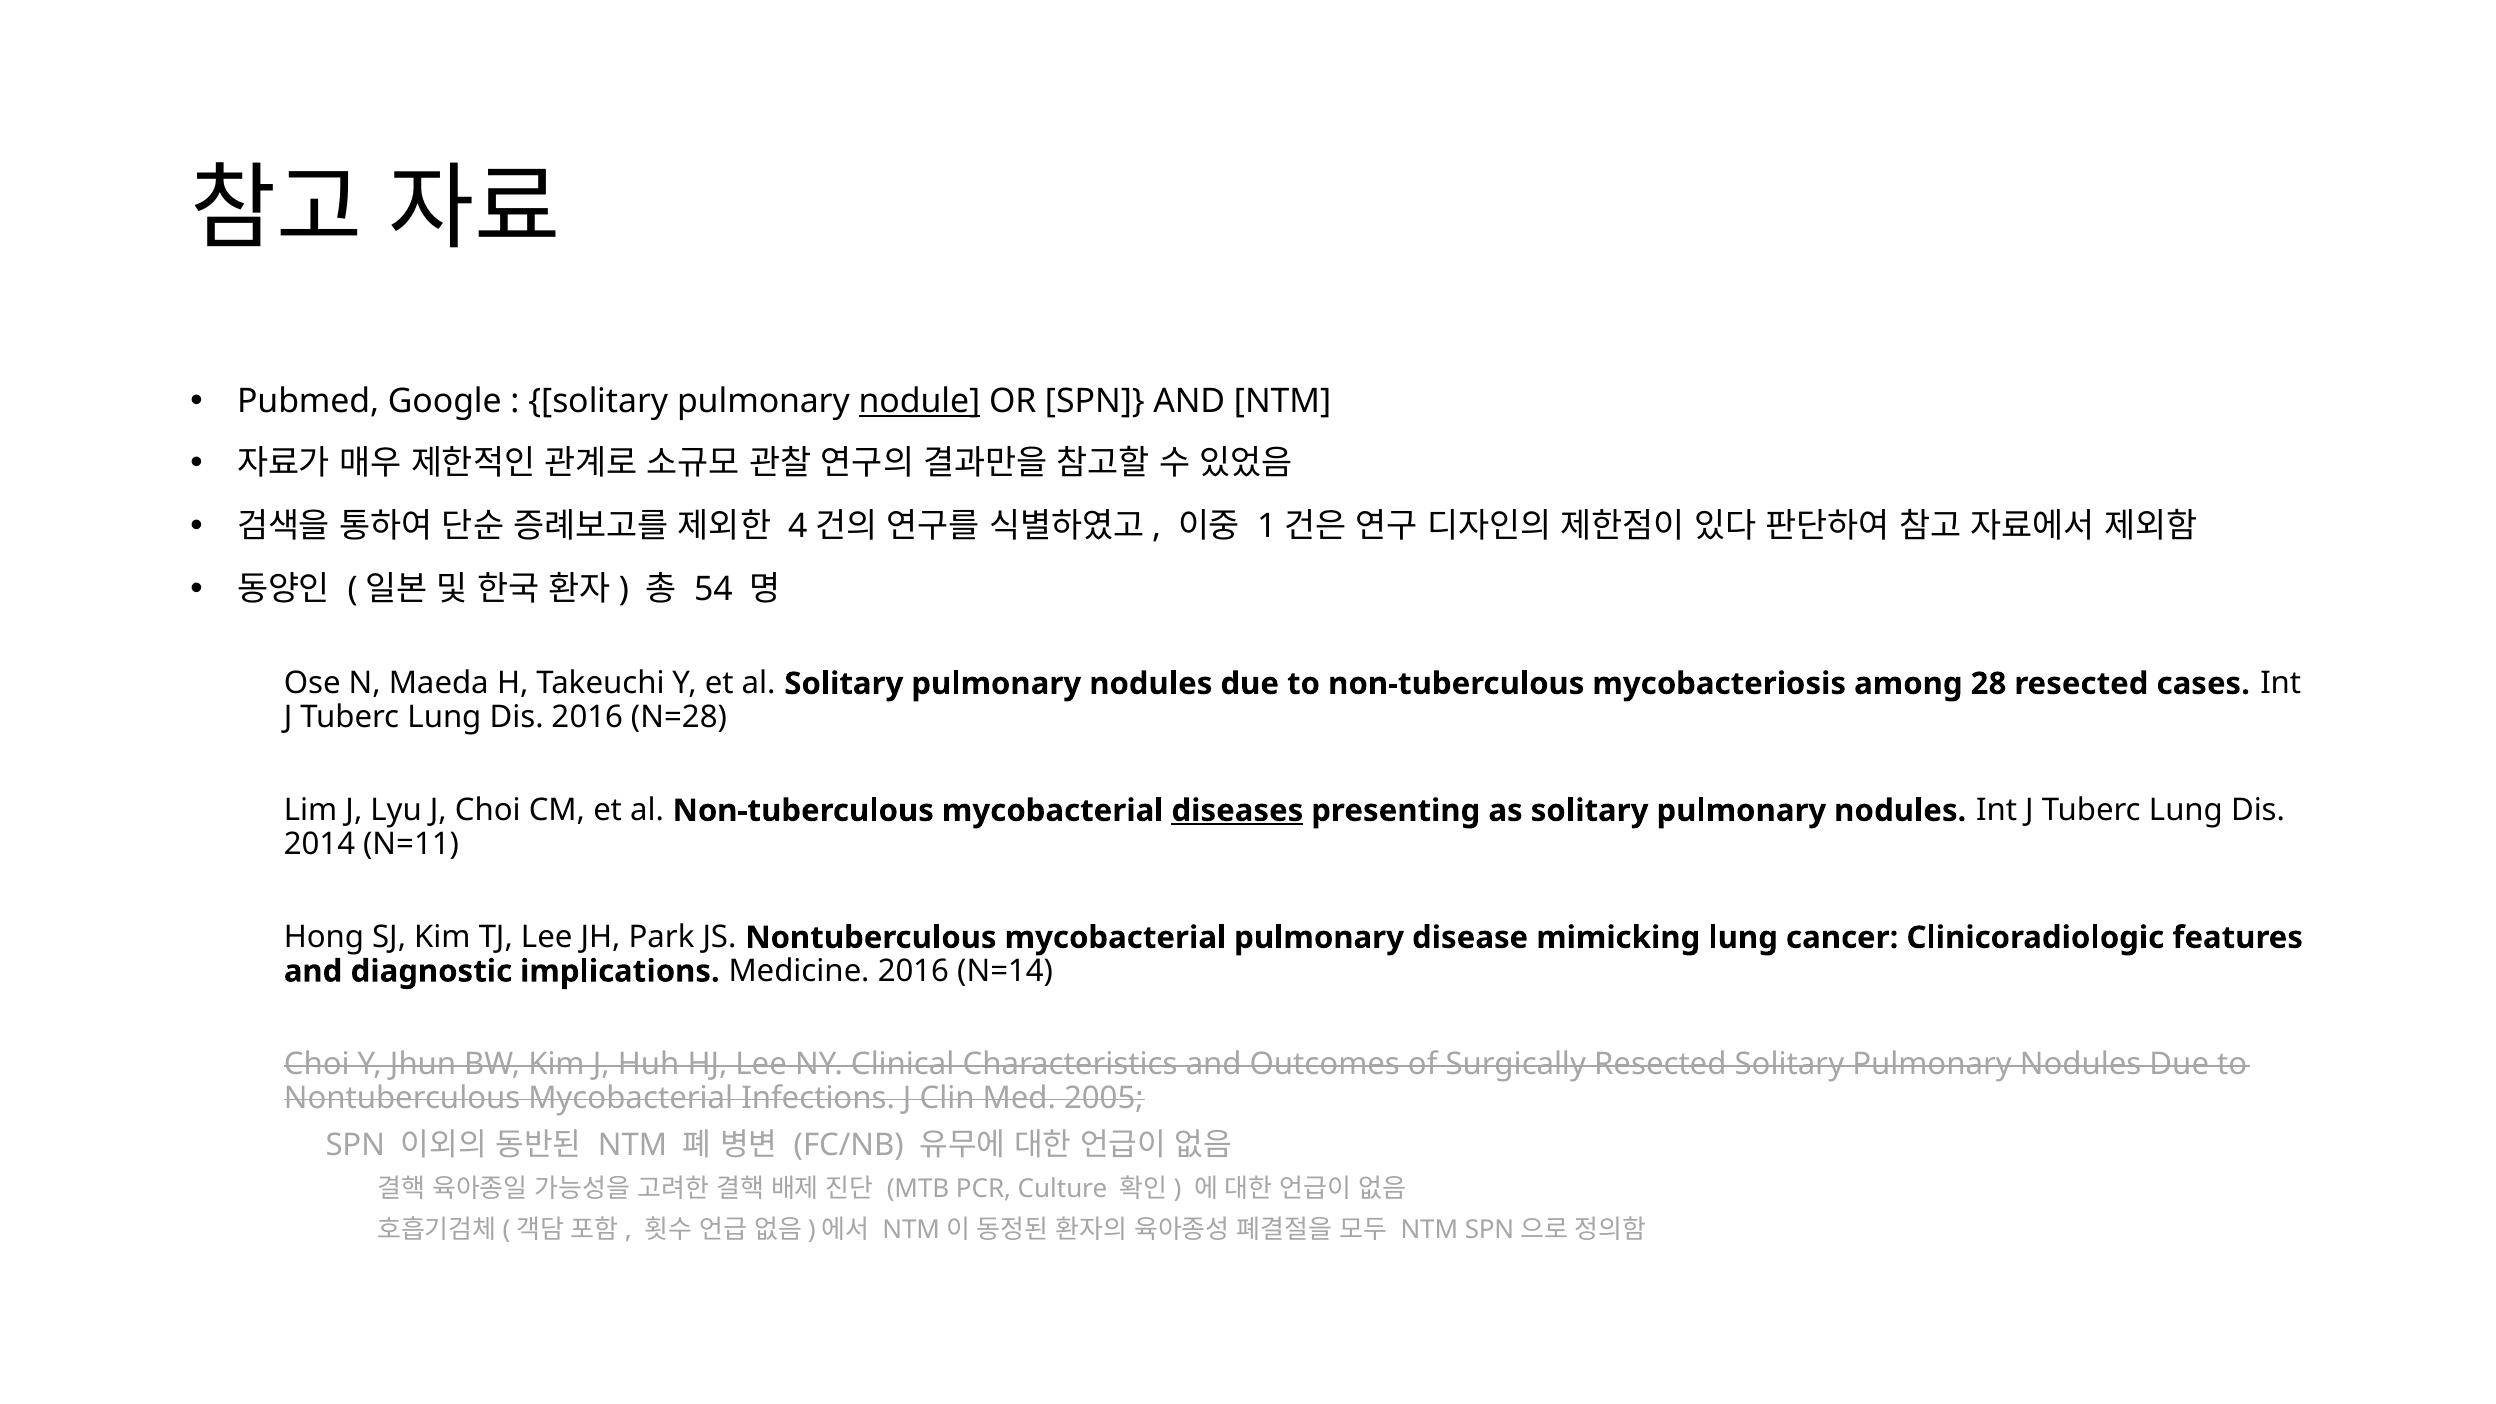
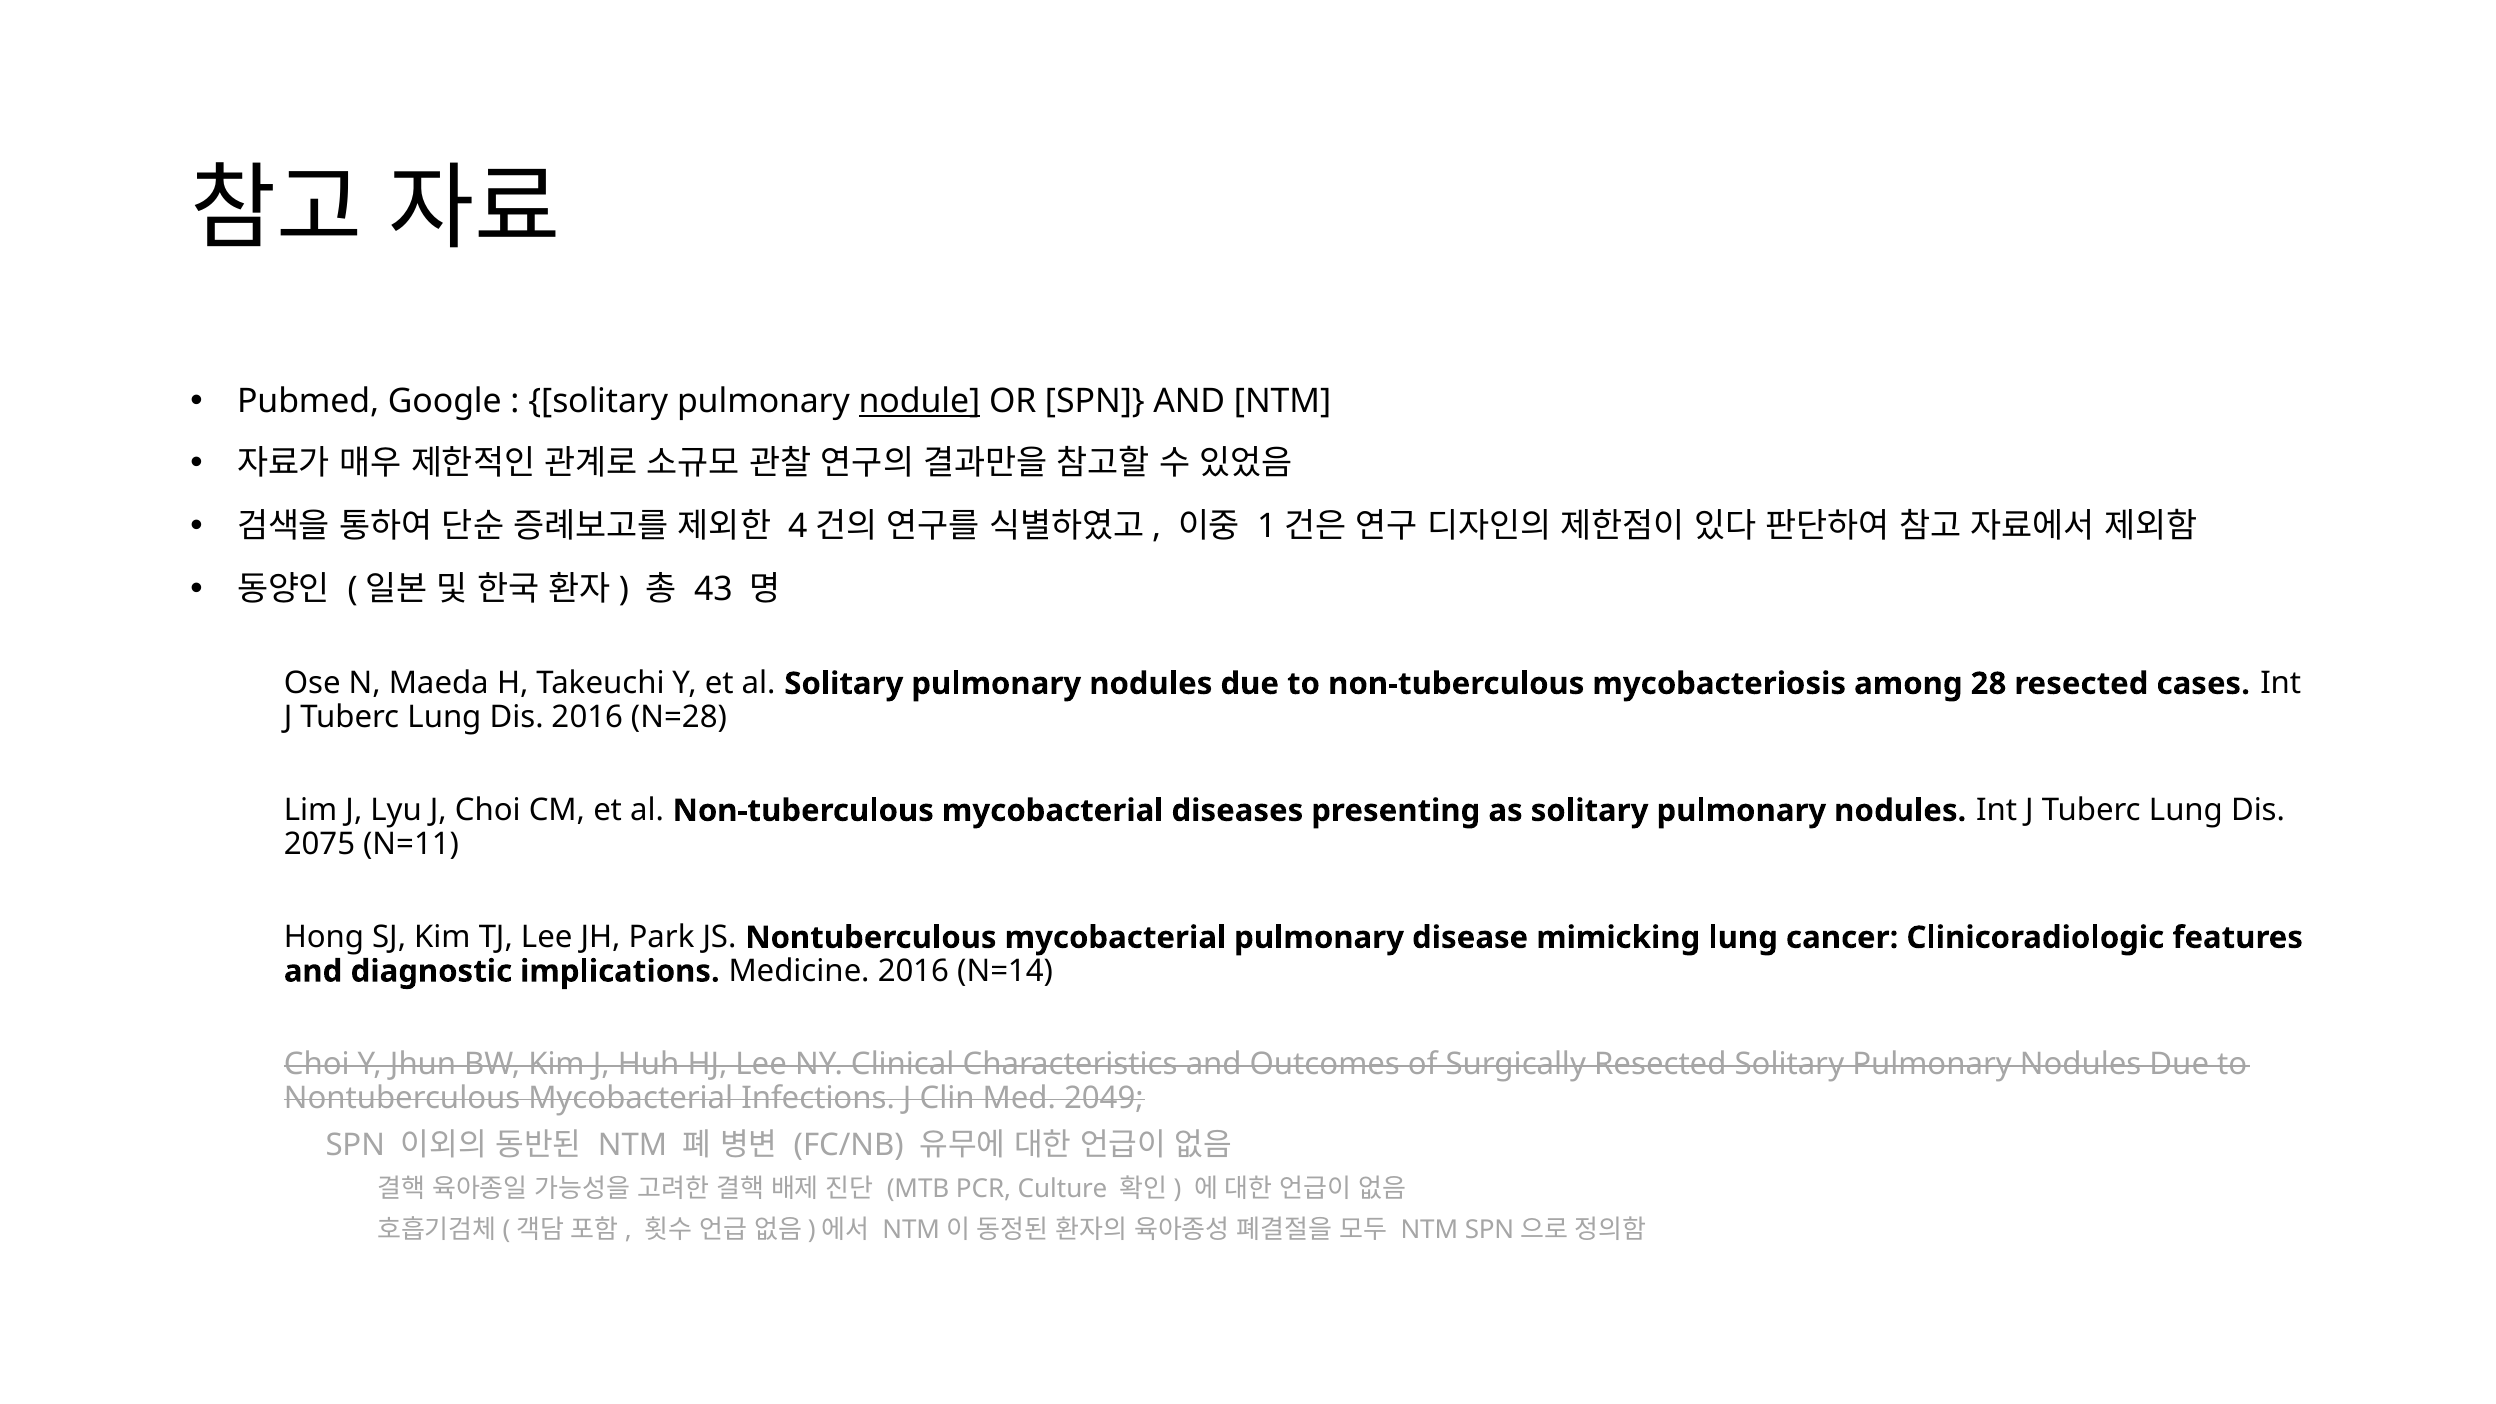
54: 54 -> 43 (713, 589)
diseases underline: present -> none (1237, 811)
2014: 2014 -> 2075 (319, 844)
2005: 2005 -> 2049 (1104, 1098)
